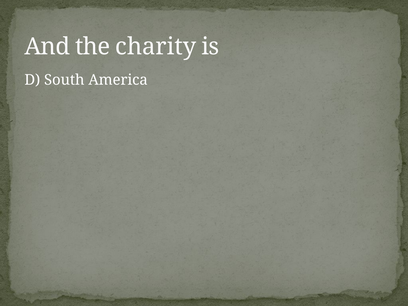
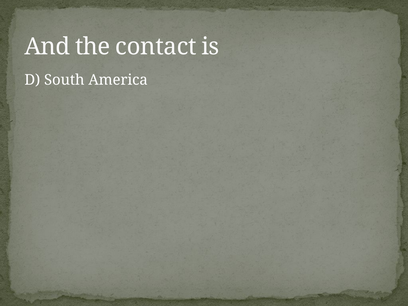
charity: charity -> contact (156, 47)
